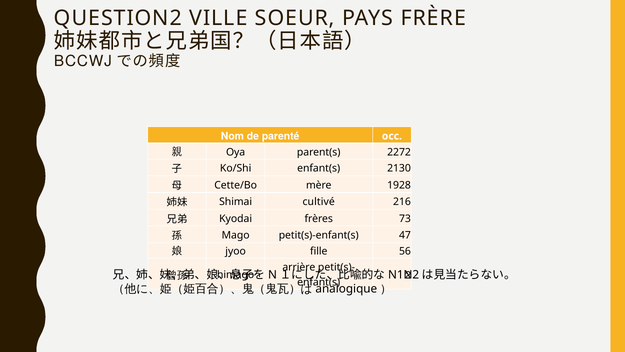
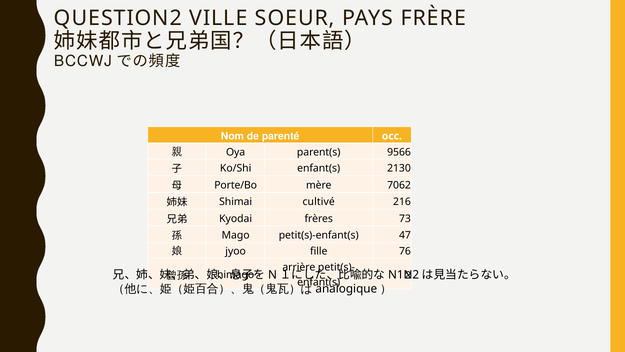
2272: 2272 -> 9566 (399, 152)
Cette/Bo: Cette/Bo -> Porte/Bo (236, 185)
1928: 1928 -> 7062 (399, 185)
56: 56 -> 76 (405, 251)
